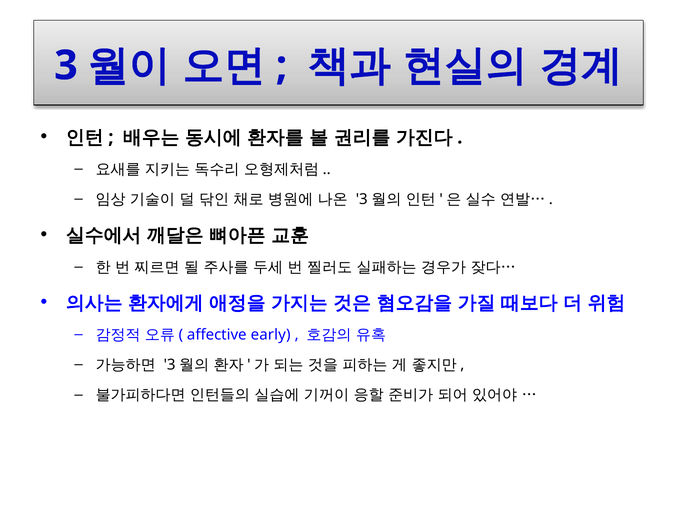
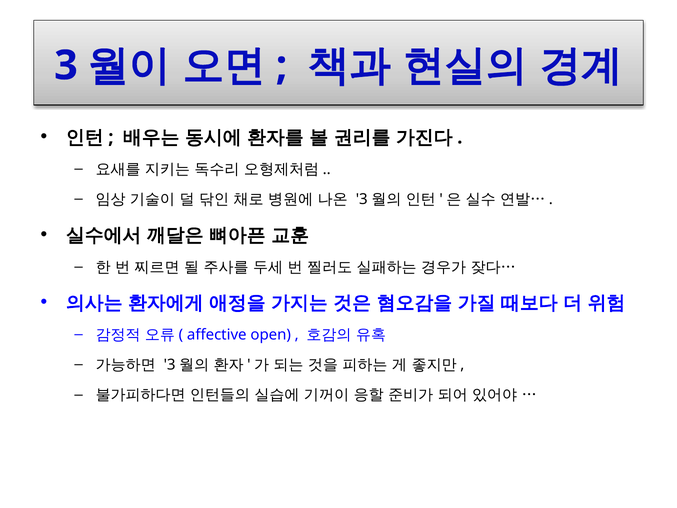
early: early -> open (271, 335)
